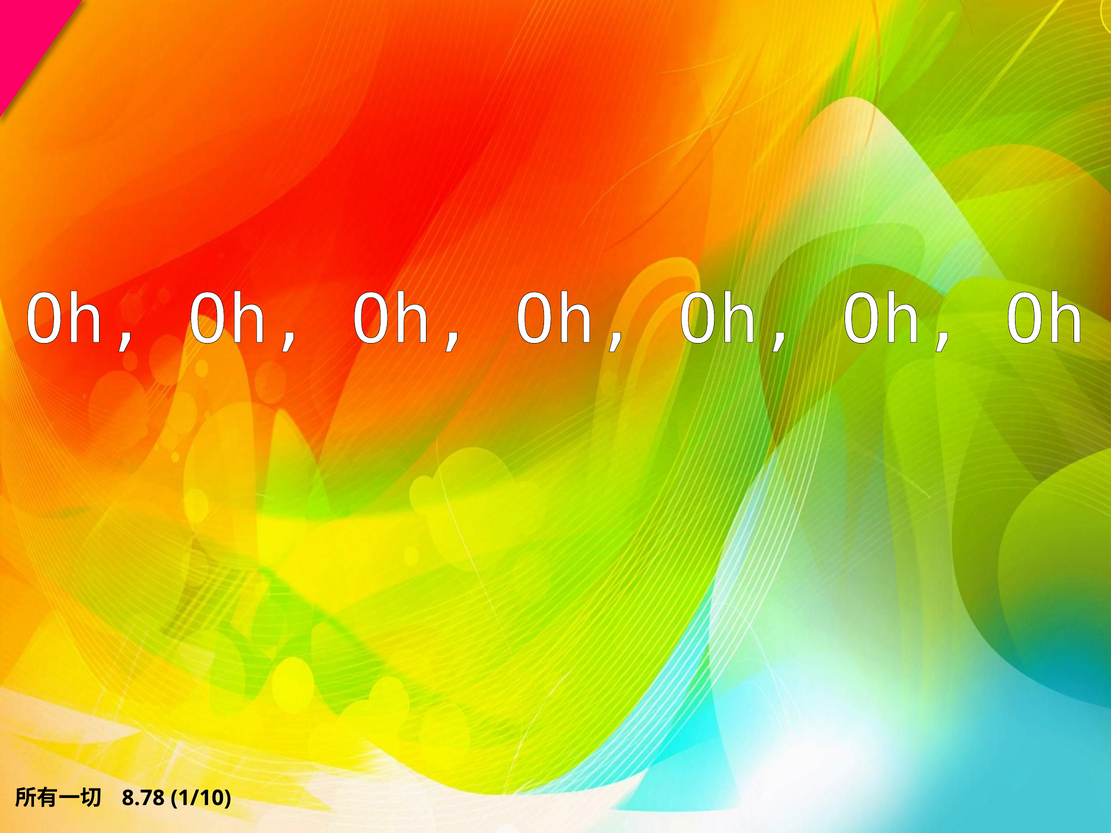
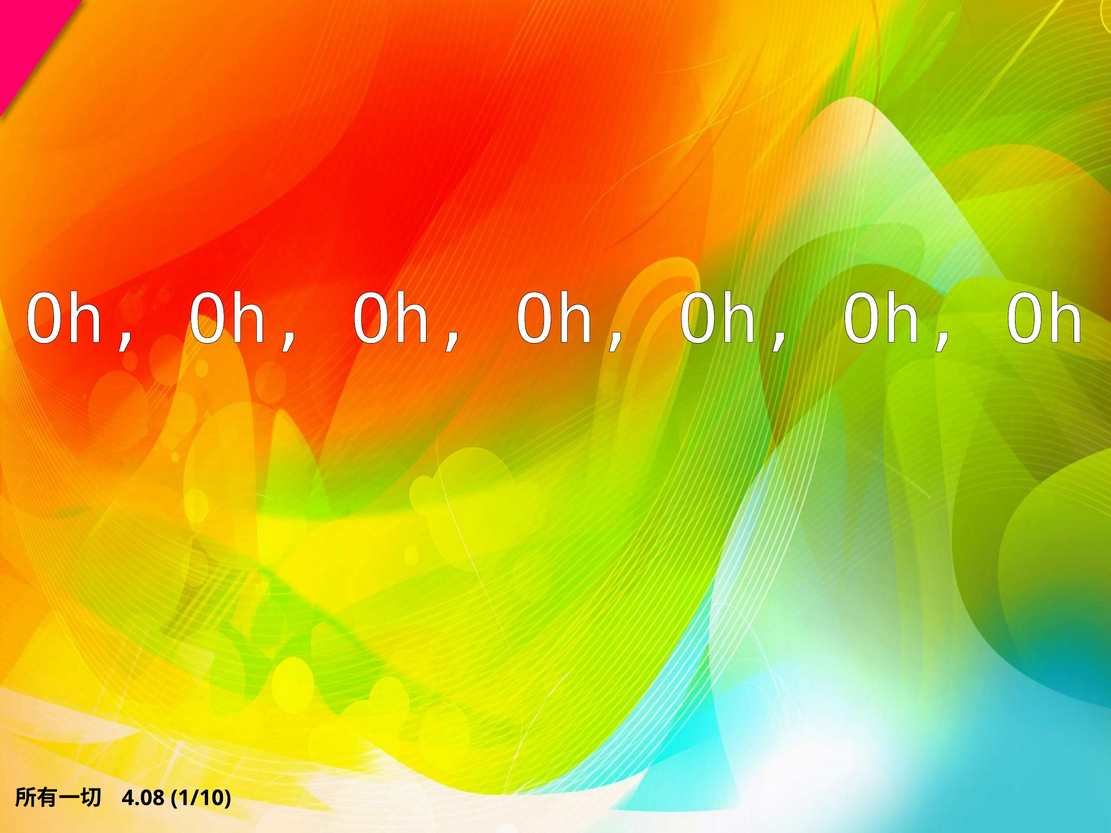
8.78: 8.78 -> 4.08 (143, 798)
